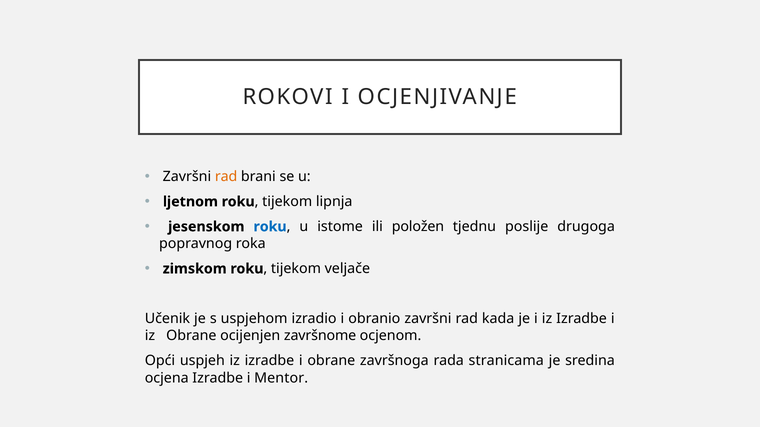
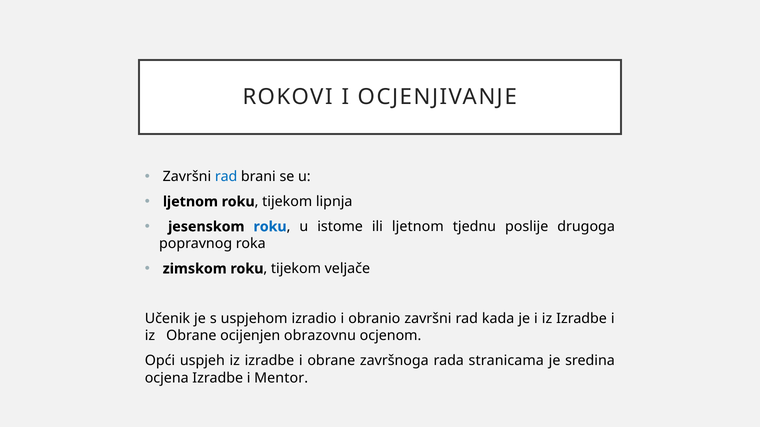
rad colour: orange -> blue (226, 177)
ili položen: položen -> ljetnom (418, 227)
završnome: završnome -> obrazovnu (320, 336)
